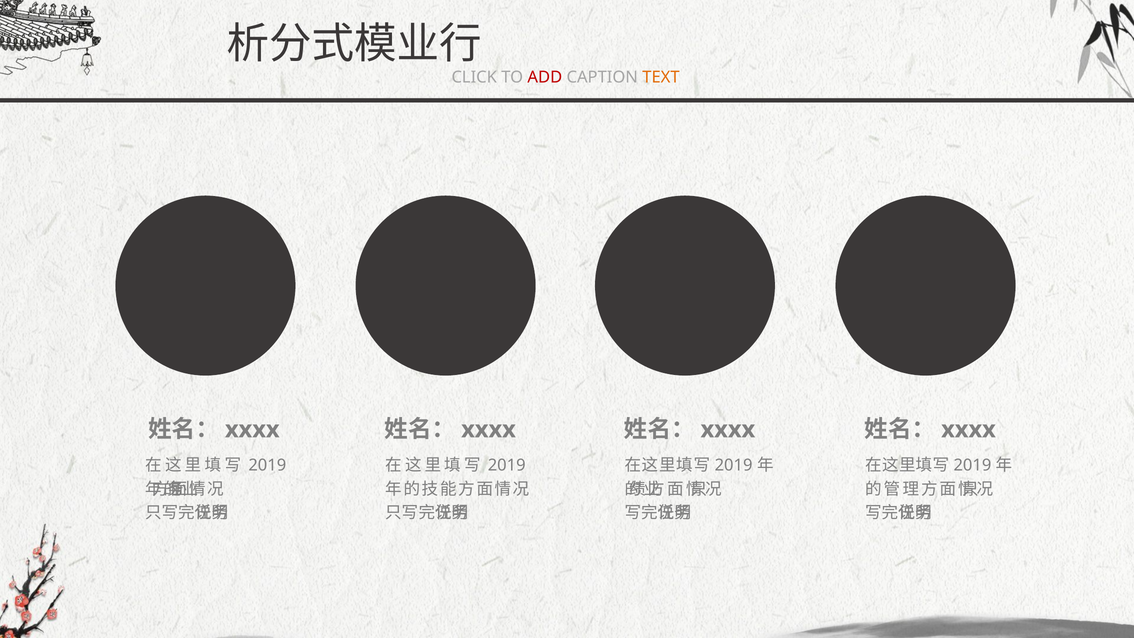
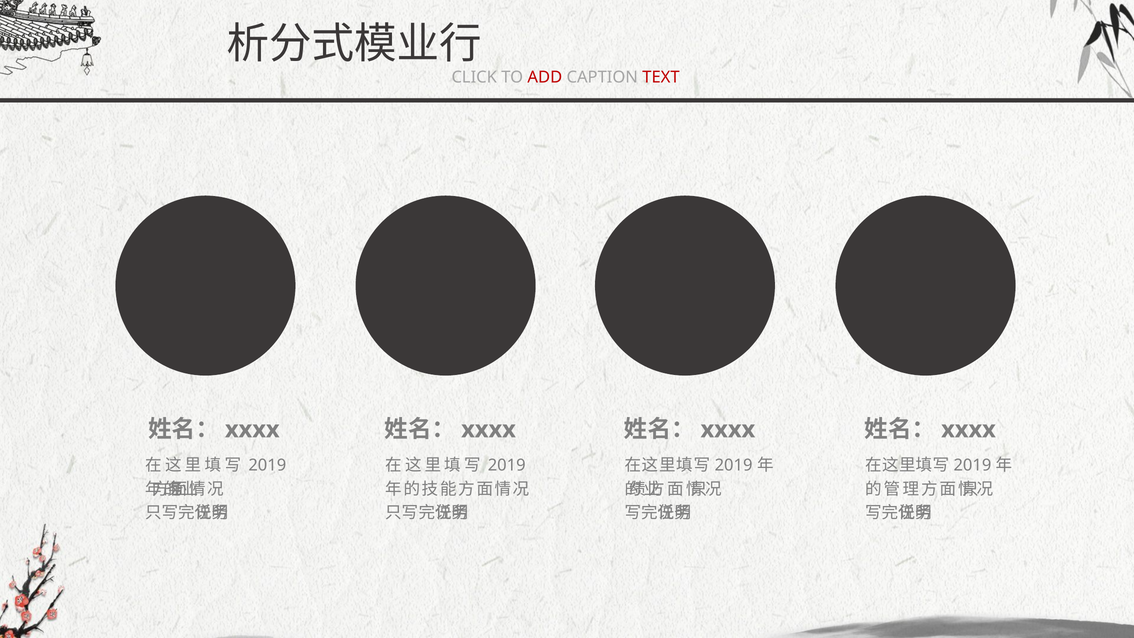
TEXT colour: orange -> red (661, 77)
